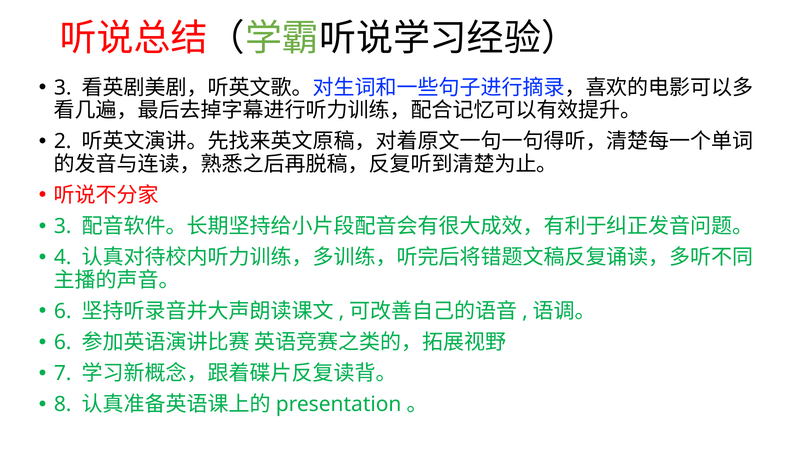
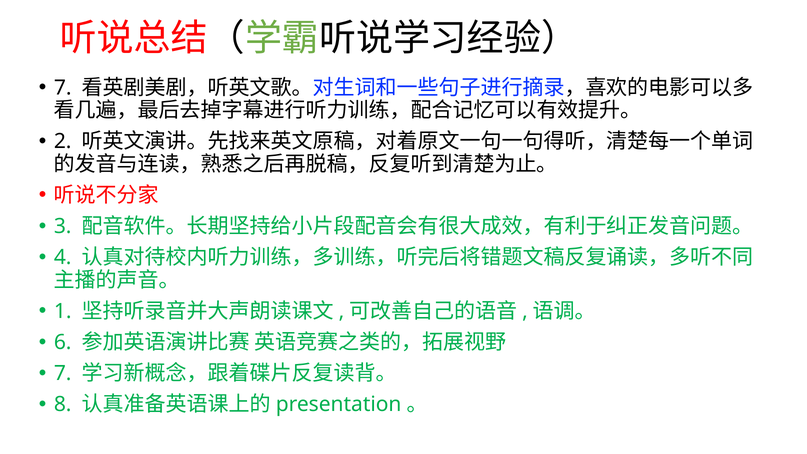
3: 3 -> 7 (63, 88)
6: 6 -> 1 (63, 311)
